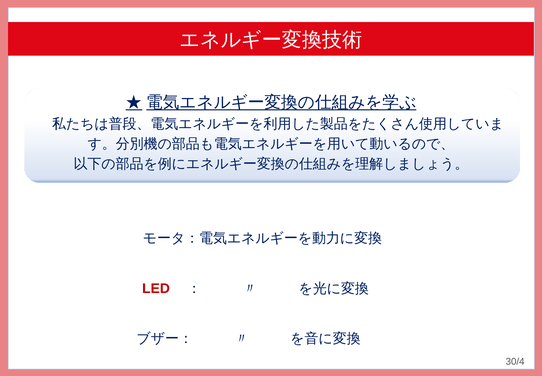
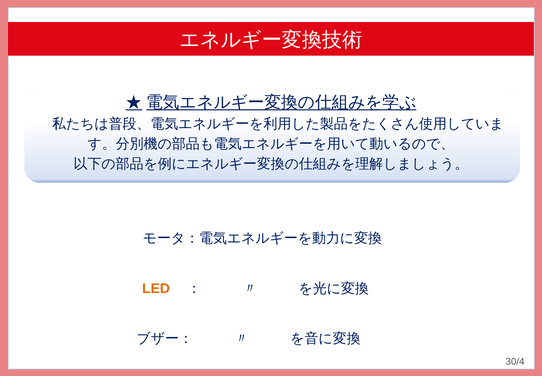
LED colour: red -> orange (156, 288)
